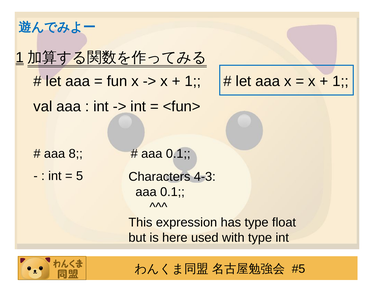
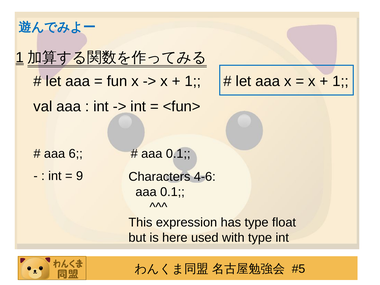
8: 8 -> 6 (76, 154)
5: 5 -> 9 (80, 176)
4-3: 4-3 -> 4-6 (205, 177)
